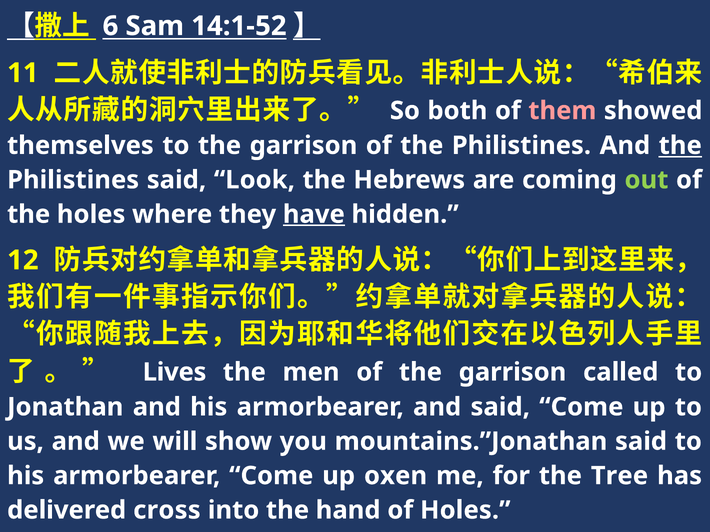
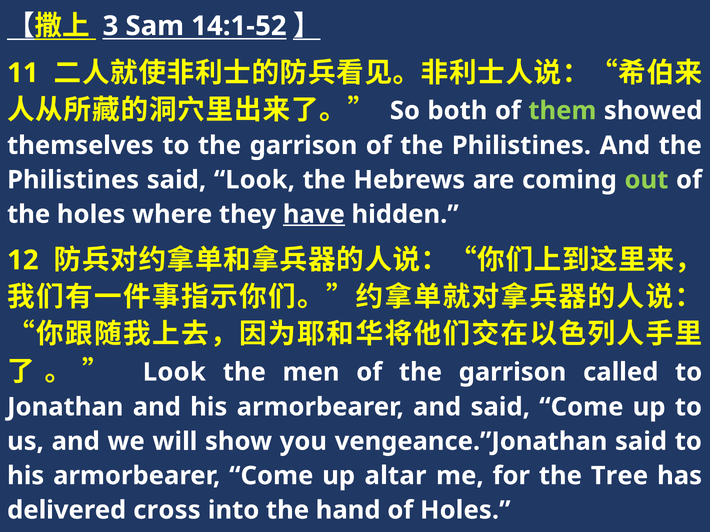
6: 6 -> 3 (110, 26)
them colour: pink -> light green (562, 111)
the underline: present -> none (680, 146)
Lives: Lives -> Look (174, 372)
mountains.”Jonathan: mountains.”Jonathan -> vengeance.”Jonathan (471, 442)
oxen: oxen -> altar (395, 476)
